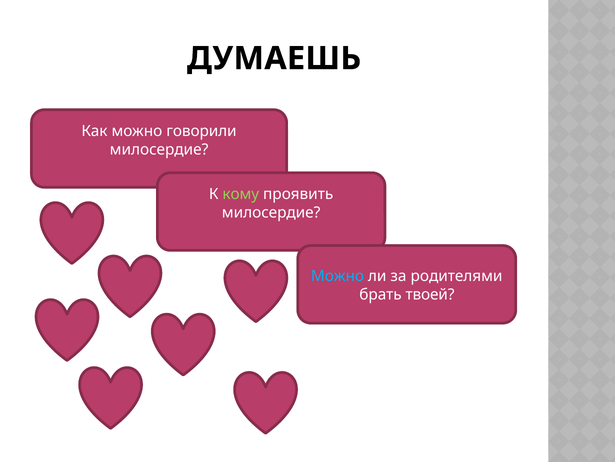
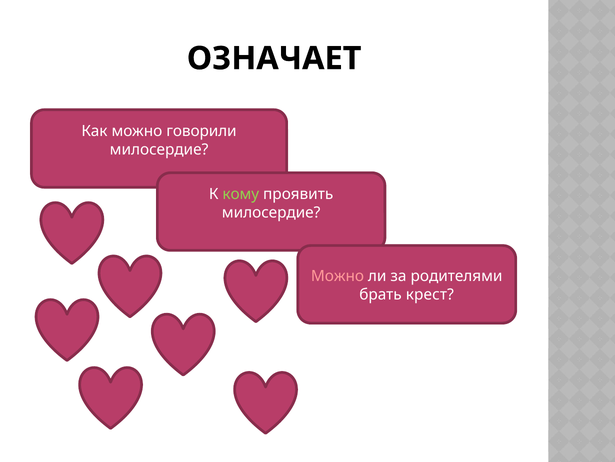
ДУМАЕШЬ: ДУМАЕШЬ -> ОЗНАЧАЕТ (274, 58)
Можно colour: light blue -> pink (337, 276)
твоей: твоей -> крест (430, 294)
